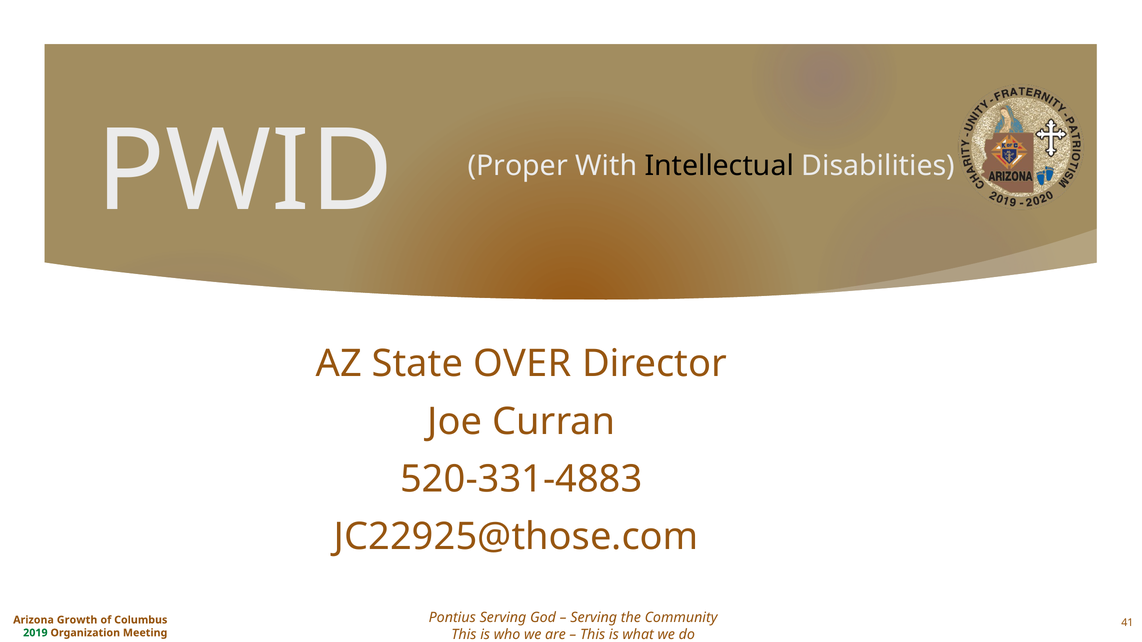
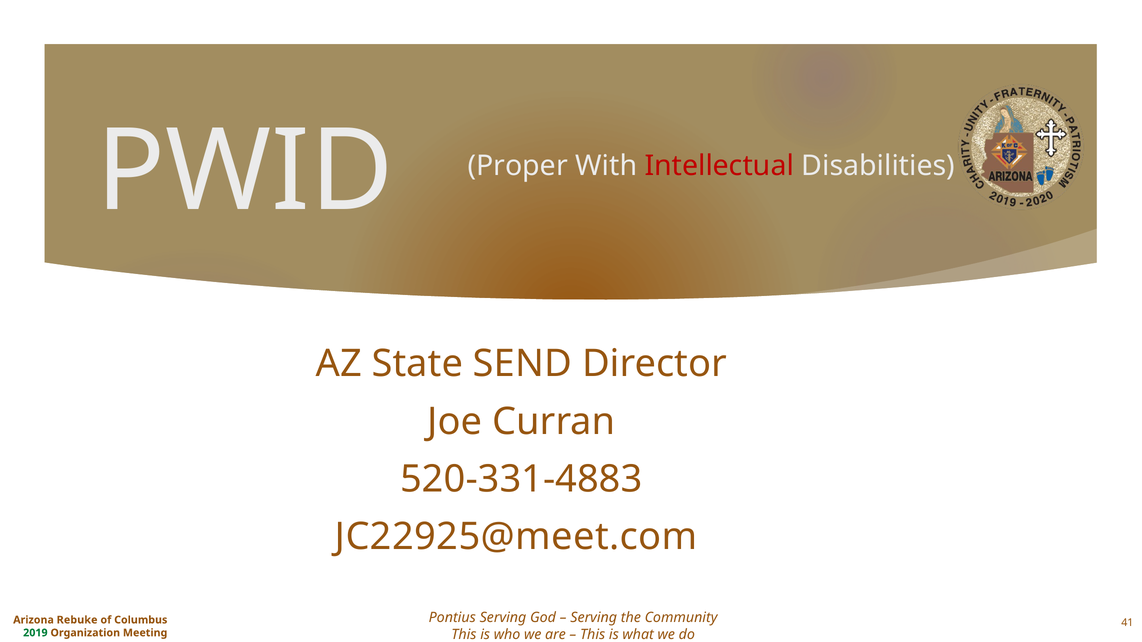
Intellectual colour: black -> red (719, 166)
OVER: OVER -> SEND (523, 364)
JC22925@those.com: JC22925@those.com -> JC22925@meet.com (516, 537)
Growth: Growth -> Rebuke (77, 620)
